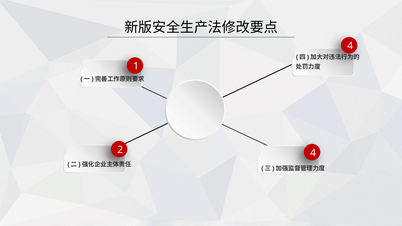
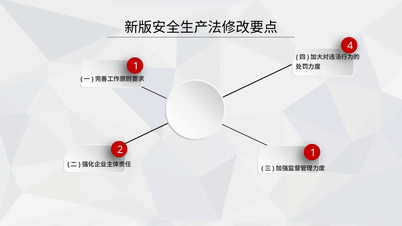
2 4: 4 -> 1 (313, 153)
